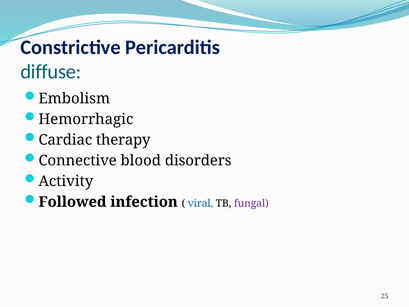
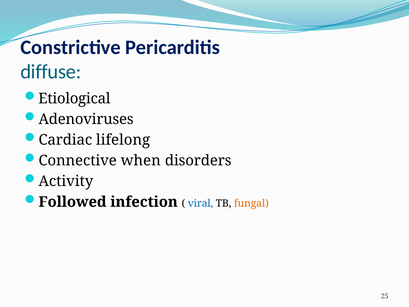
Embolism: Embolism -> Etiological (74, 98)
Hemorrhagic: Hemorrhagic -> Adenoviruses (86, 119)
therapy: therapy -> lifelong (123, 140)
blood: blood -> when (141, 160)
fungal colour: purple -> orange (251, 203)
